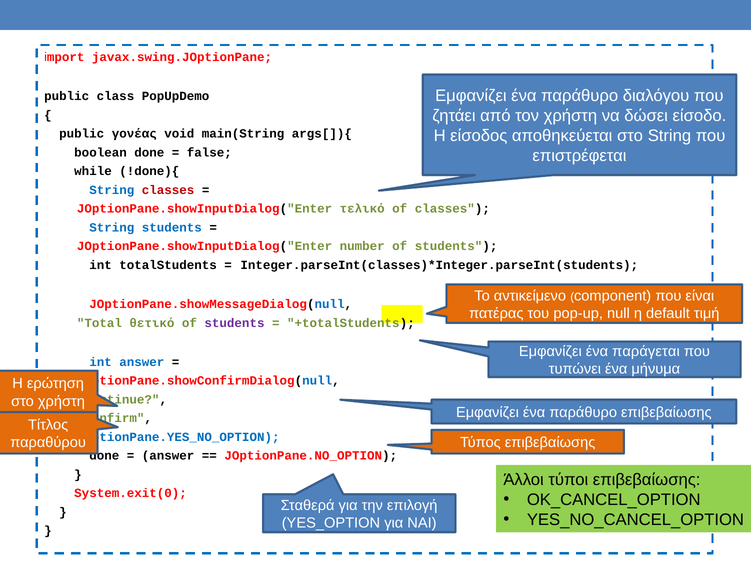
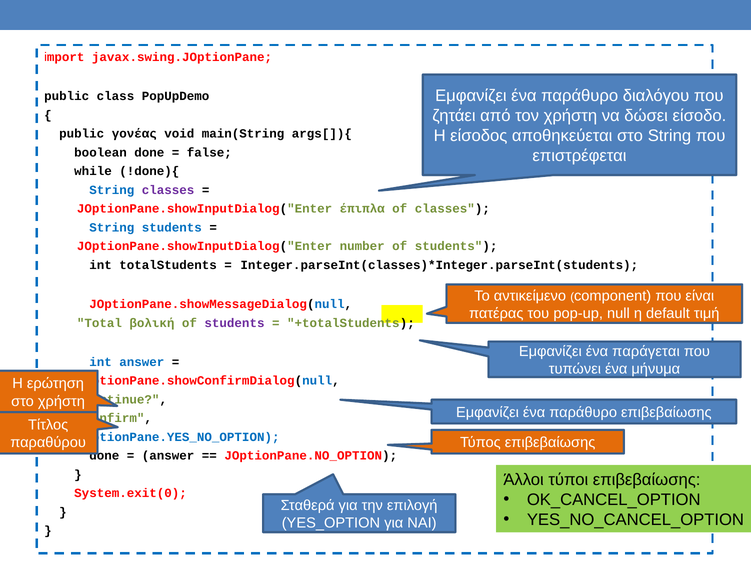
classes colour: red -> purple (168, 190)
τελικό: τελικό -> έπιπλα (362, 209)
θετικό: θετικό -> βολική (152, 323)
